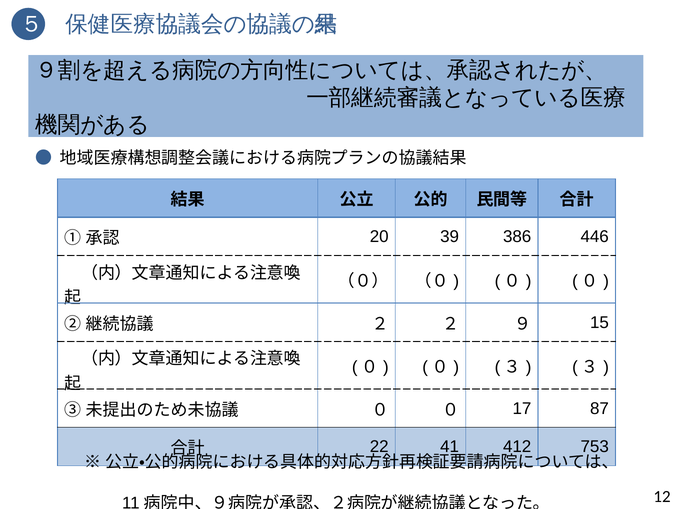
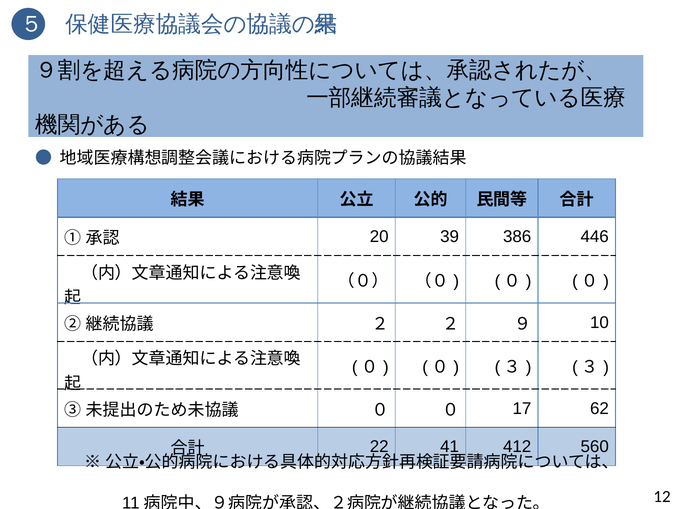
15: 15 -> 10 (599, 322)
87: 87 -> 62 (599, 408)
753: 753 -> 560 (595, 446)
